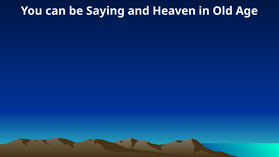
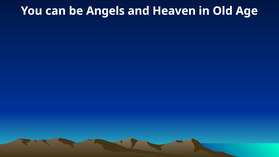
Saying: Saying -> Angels (105, 11)
